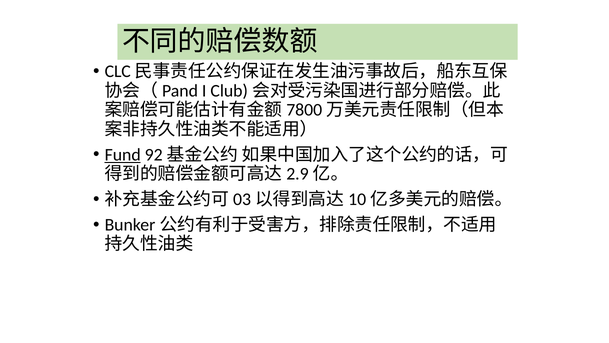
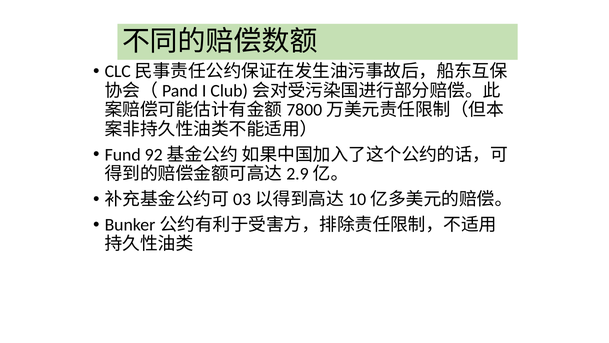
Fund underline: present -> none (123, 154)
